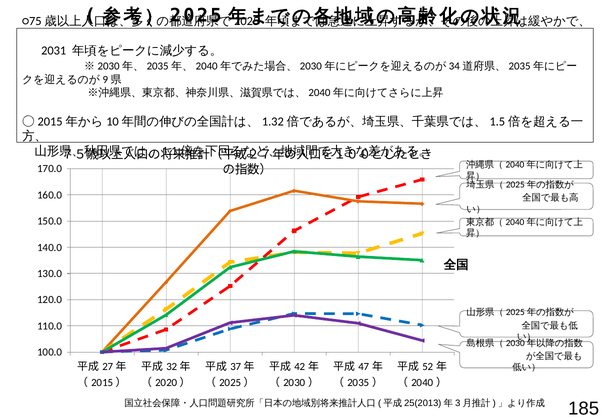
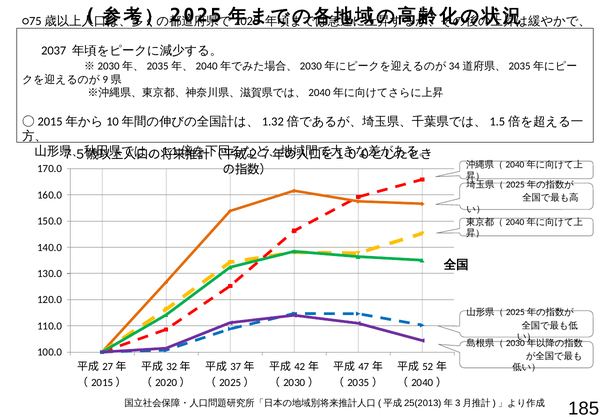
2031: 2031 -> 2037 (54, 51)
